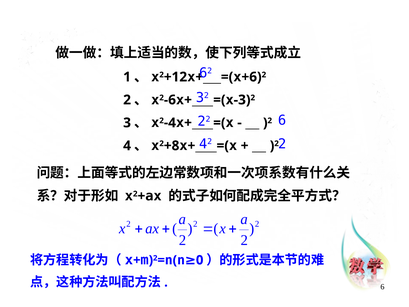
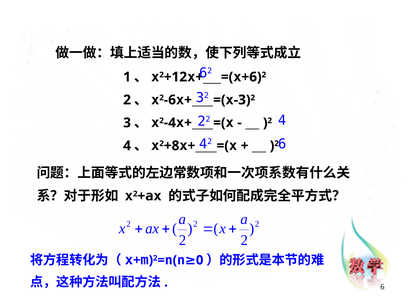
22 6: 6 -> 4 (282, 120)
42 2: 2 -> 6 (282, 144)
